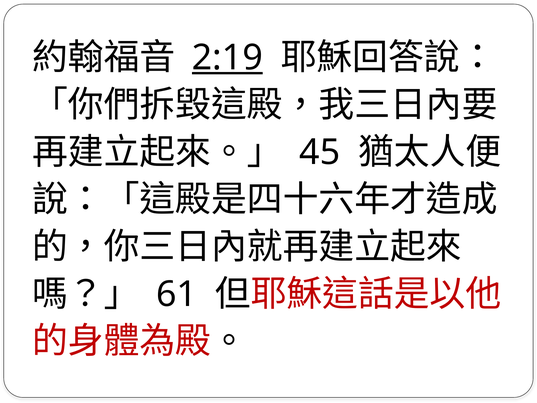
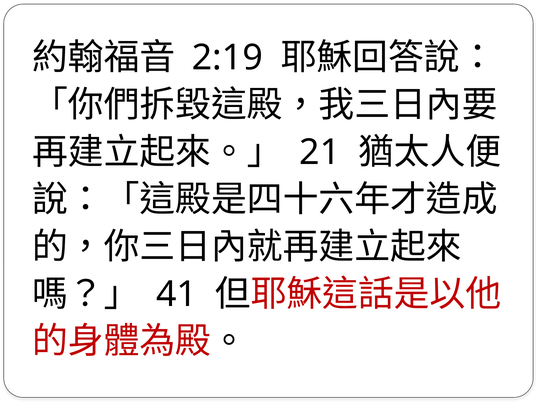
2:19 underline: present -> none (227, 58)
45: 45 -> 21 (320, 152)
61: 61 -> 41 (177, 294)
